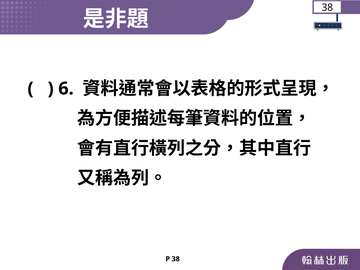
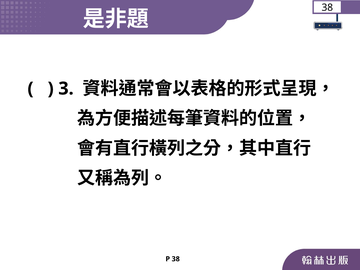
6: 6 -> 3 (66, 89)
